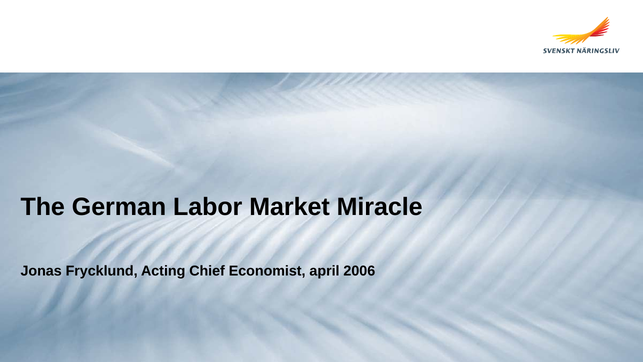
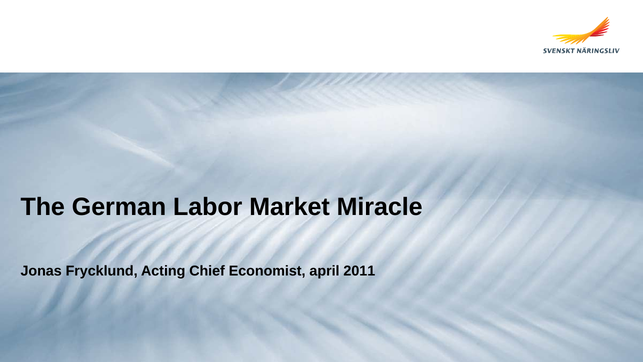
2006: 2006 -> 2011 (359, 271)
